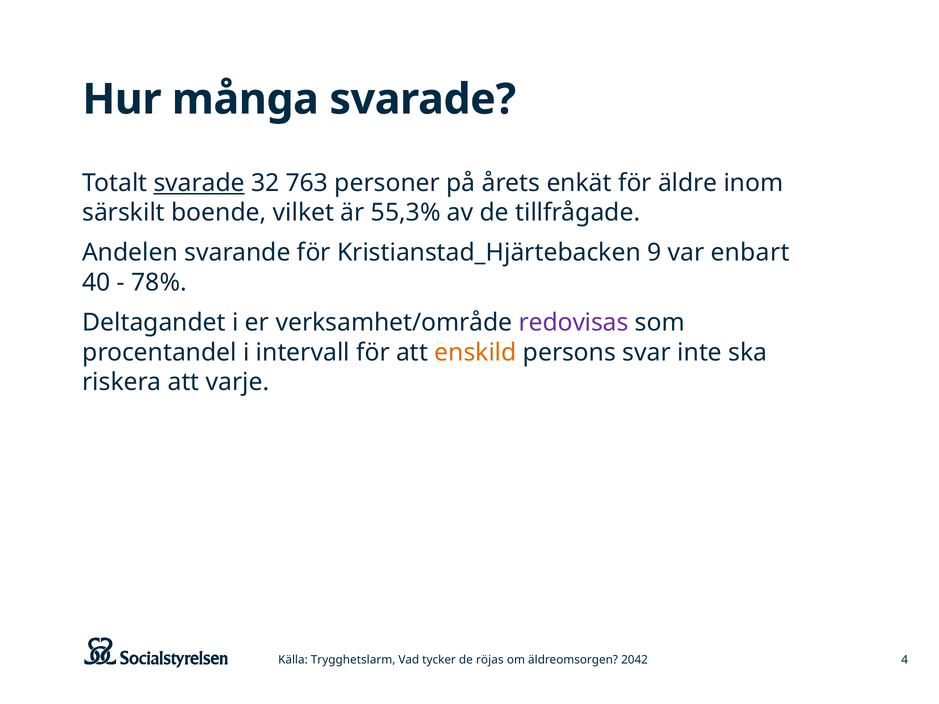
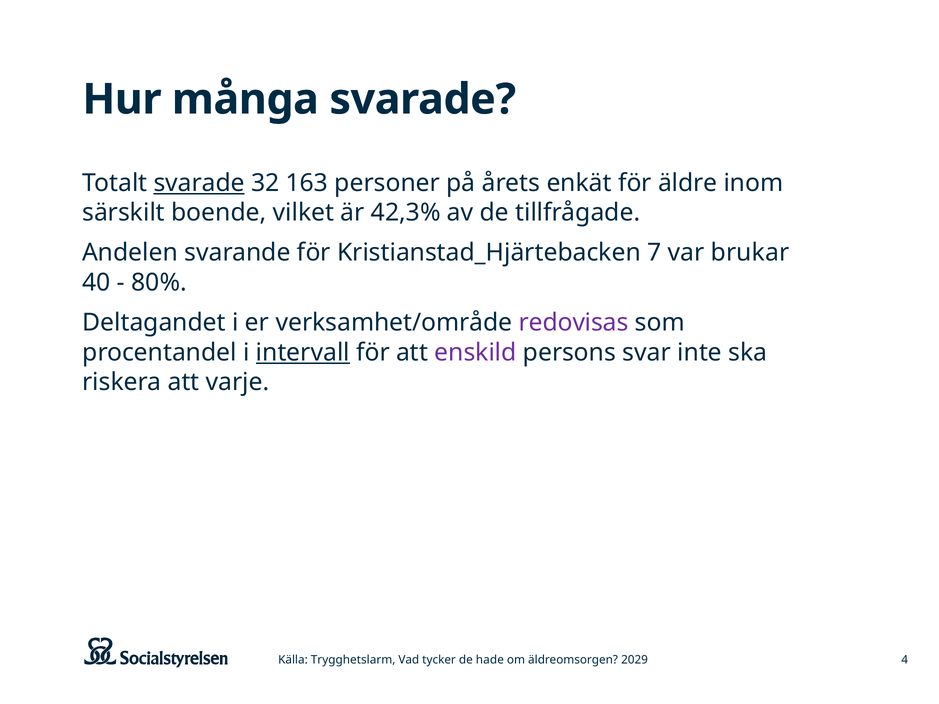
763: 763 -> 163 (307, 183)
55,3%: 55,3% -> 42,3% (406, 213)
9: 9 -> 7 (654, 253)
enbart: enbart -> brukar (750, 253)
78%: 78% -> 80% (159, 283)
intervall underline: none -> present (303, 352)
enskild colour: orange -> purple (475, 352)
röjas: röjas -> hade (490, 660)
2042: 2042 -> 2029 (635, 660)
